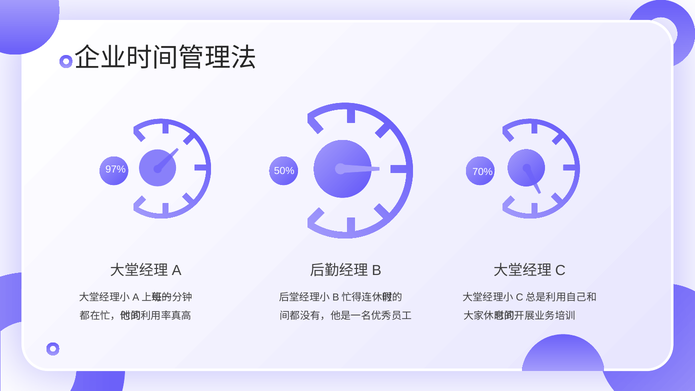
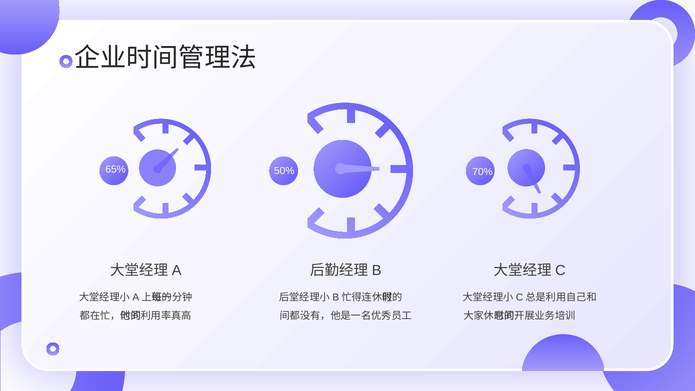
97%: 97% -> 65% (116, 169)
